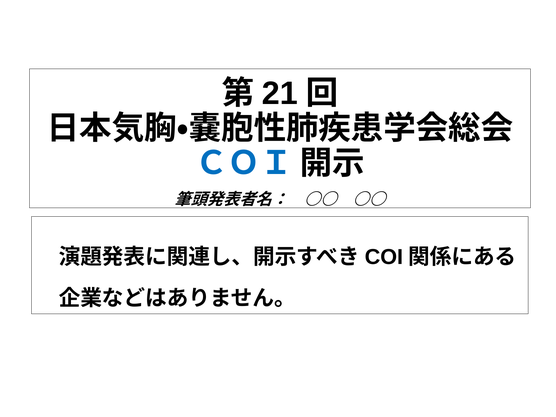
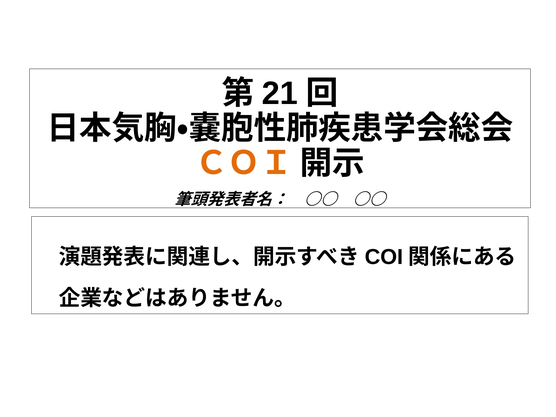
ＣＯＩ colour: blue -> orange (244, 164)
